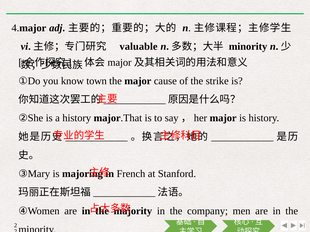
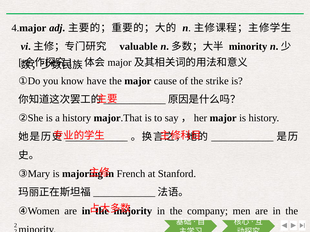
town: town -> have (97, 81)
